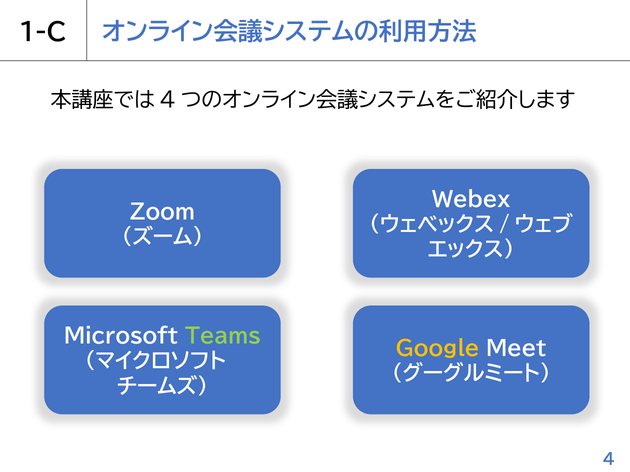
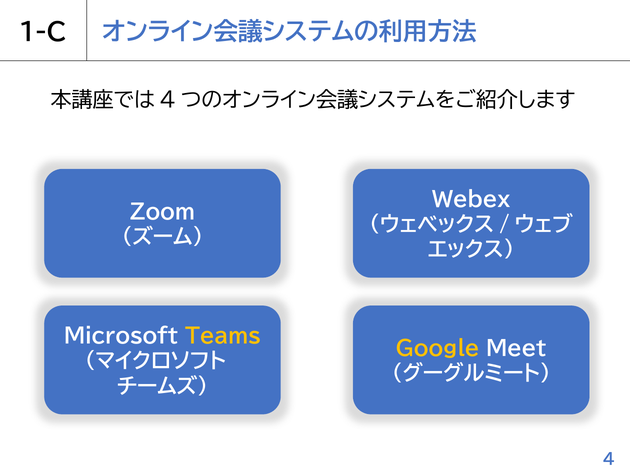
Teams colour: light green -> yellow (223, 337)
